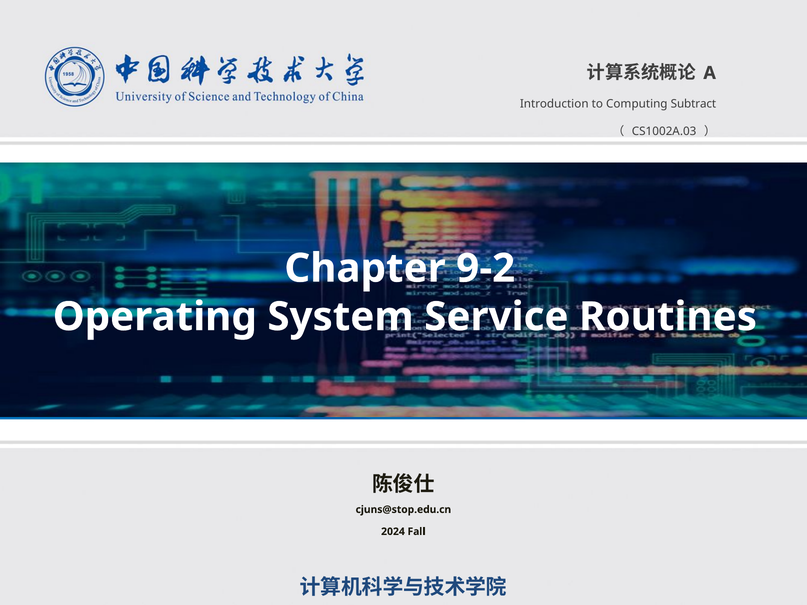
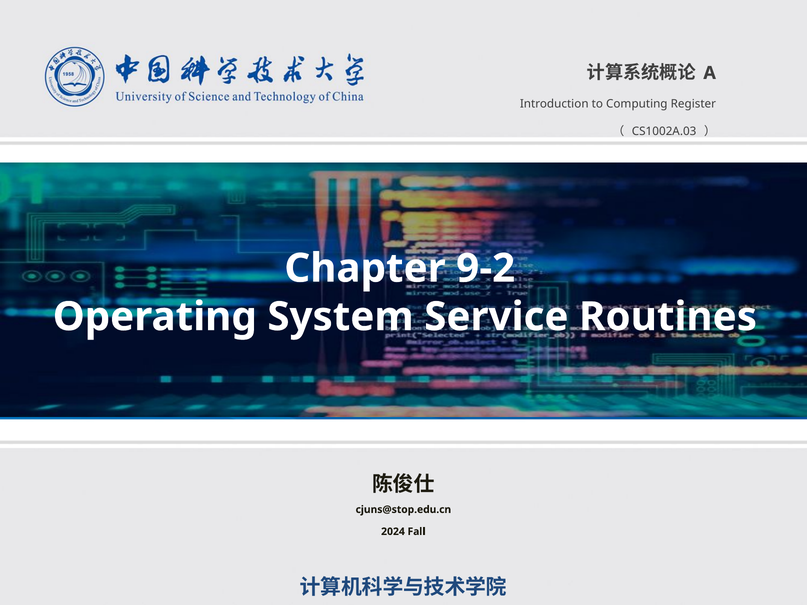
Subtract: Subtract -> Register (693, 104)
